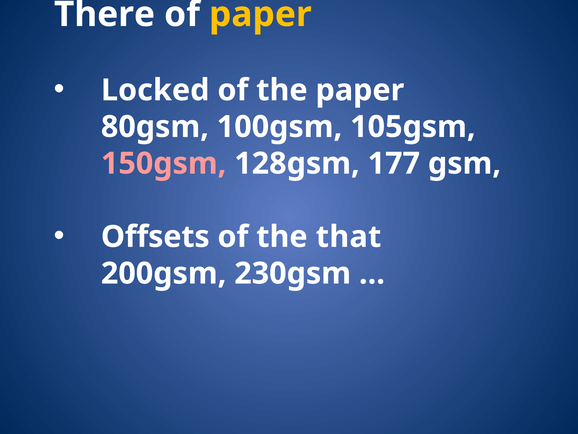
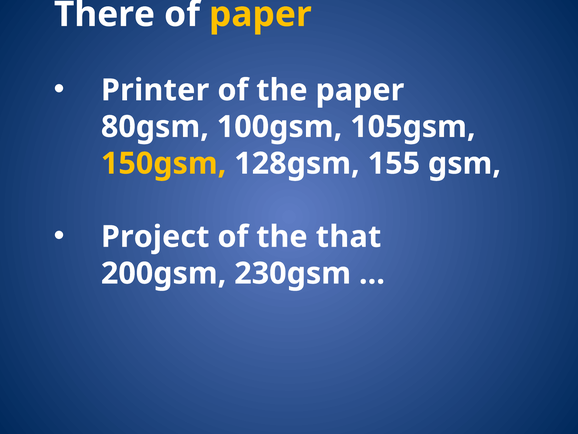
Locked: Locked -> Printer (155, 90)
150gsm colour: pink -> yellow (164, 163)
177: 177 -> 155 (394, 163)
Offsets: Offsets -> Project (155, 237)
